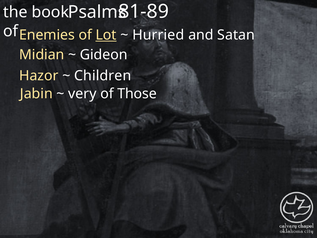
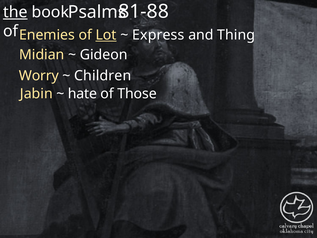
81-89: 81-89 -> 81-88 (144, 12)
the underline: none -> present (15, 12)
Hurried: Hurried -> Express (158, 35)
Satan: Satan -> Thing (236, 35)
Hazor: Hazor -> Worry (39, 76)
very: very -> hate (82, 94)
